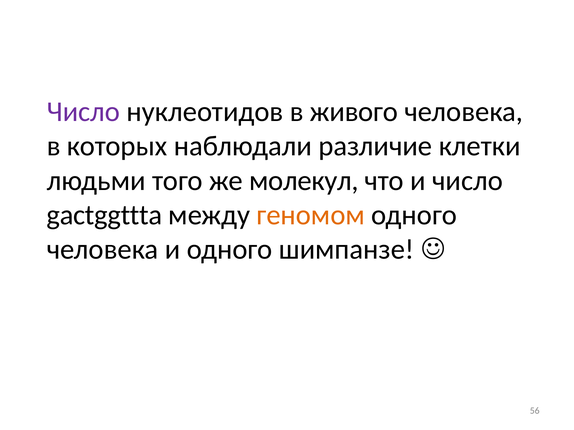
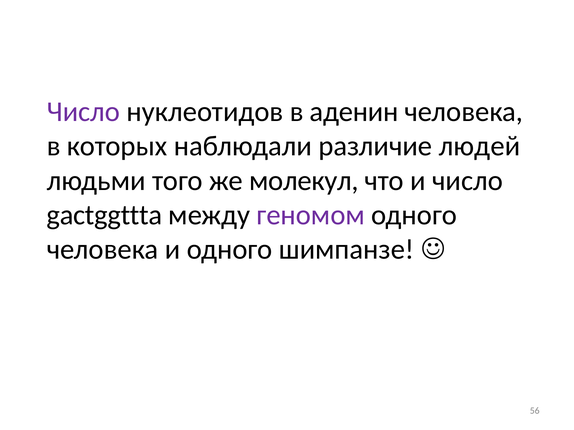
живого: живого -> аденин (354, 112)
клетки: клетки -> людей (480, 146)
геномом colour: orange -> purple (311, 215)
